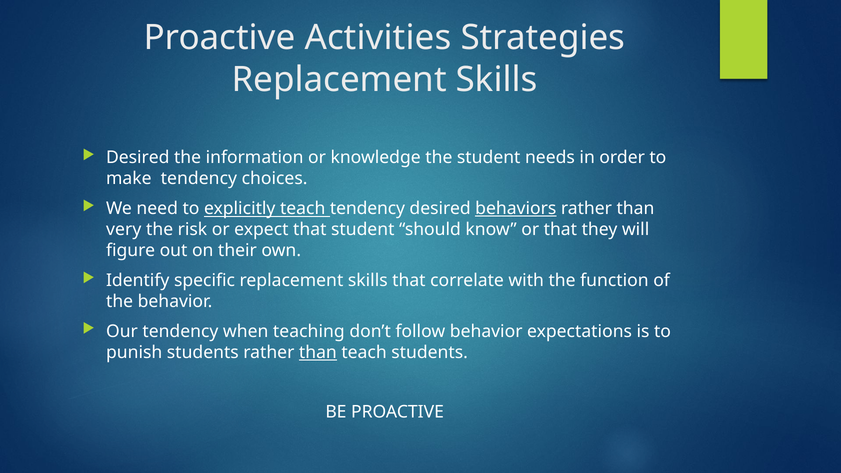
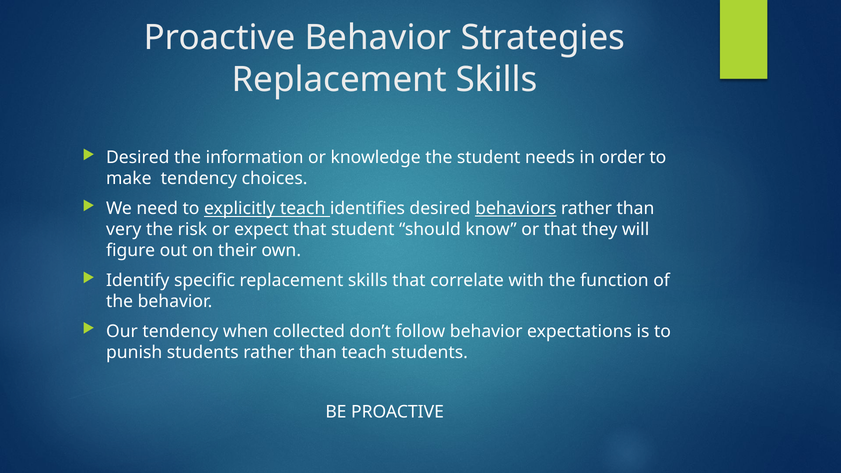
Proactive Activities: Activities -> Behavior (378, 38)
teach tendency: tendency -> identifies (367, 209)
teaching: teaching -> collected (309, 331)
than underline: present -> none (318, 352)
